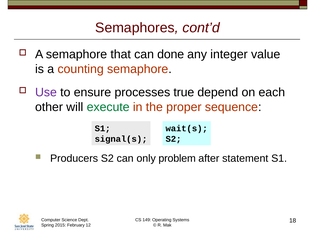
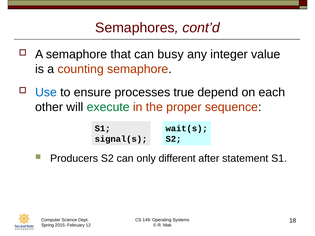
done: done -> busy (171, 54)
Use colour: purple -> blue (46, 92)
problem: problem -> different (177, 159)
